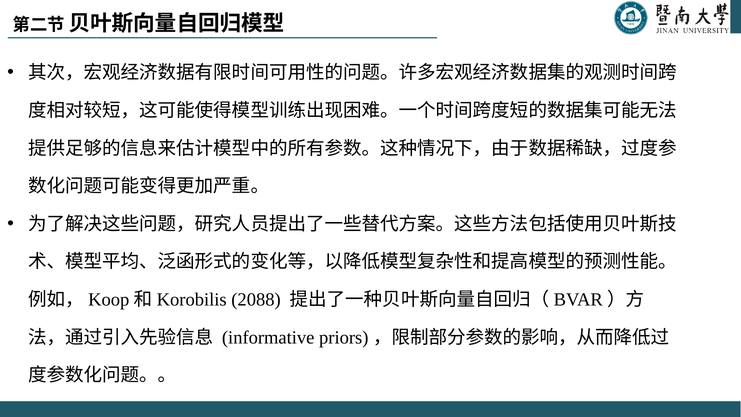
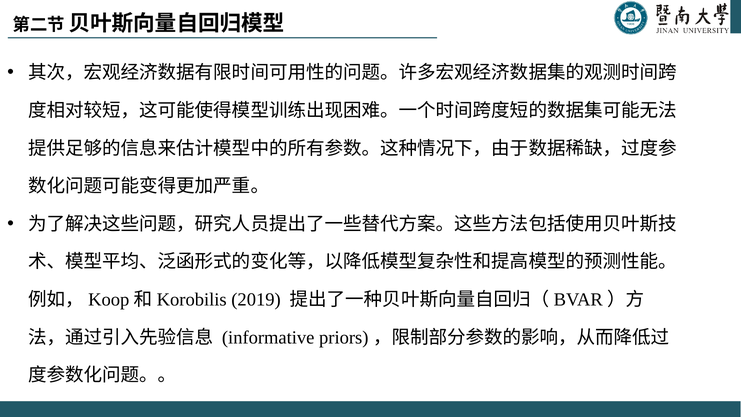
2088: 2088 -> 2019 (256, 300)
